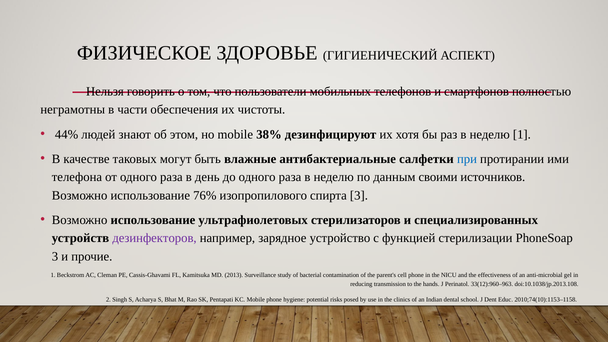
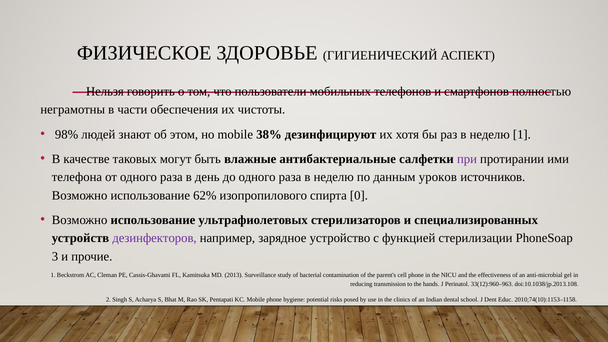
44%: 44% -> 98% (67, 134)
при colour: blue -> purple (467, 159)
своими: своими -> уроков (438, 177)
76%: 76% -> 62% (205, 195)
спирта 3: 3 -> 0 (359, 195)
